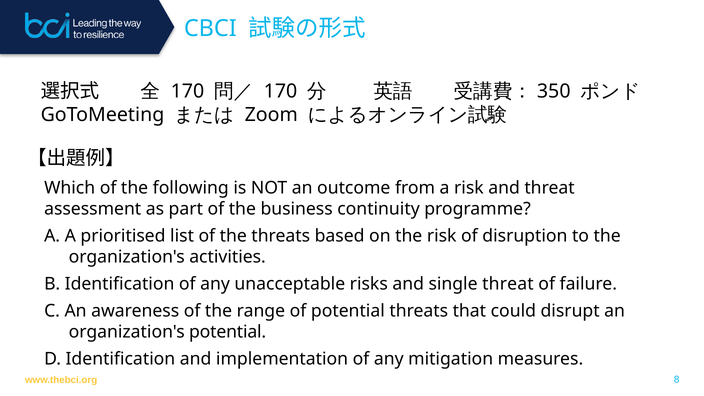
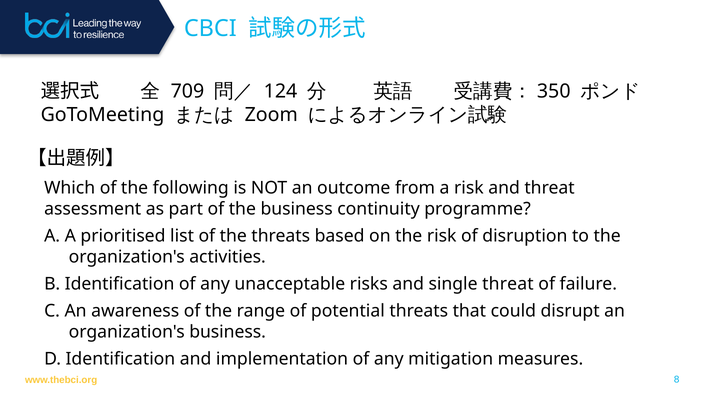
170: 170 -> 709 (187, 91)
170: 170 -> 124 (280, 91)
organization's potential: potential -> business (228, 332)
